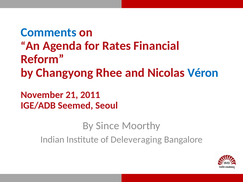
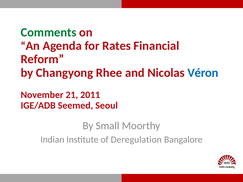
Comments colour: blue -> green (49, 32)
Since: Since -> Small (108, 126)
Deleveraging: Deleveraging -> Deregulation (136, 140)
